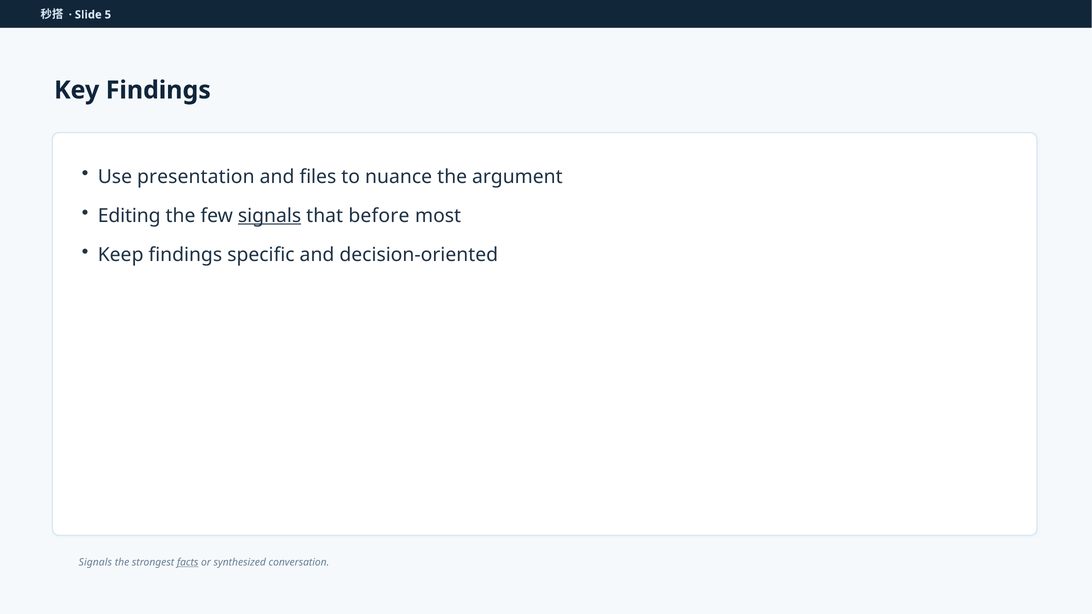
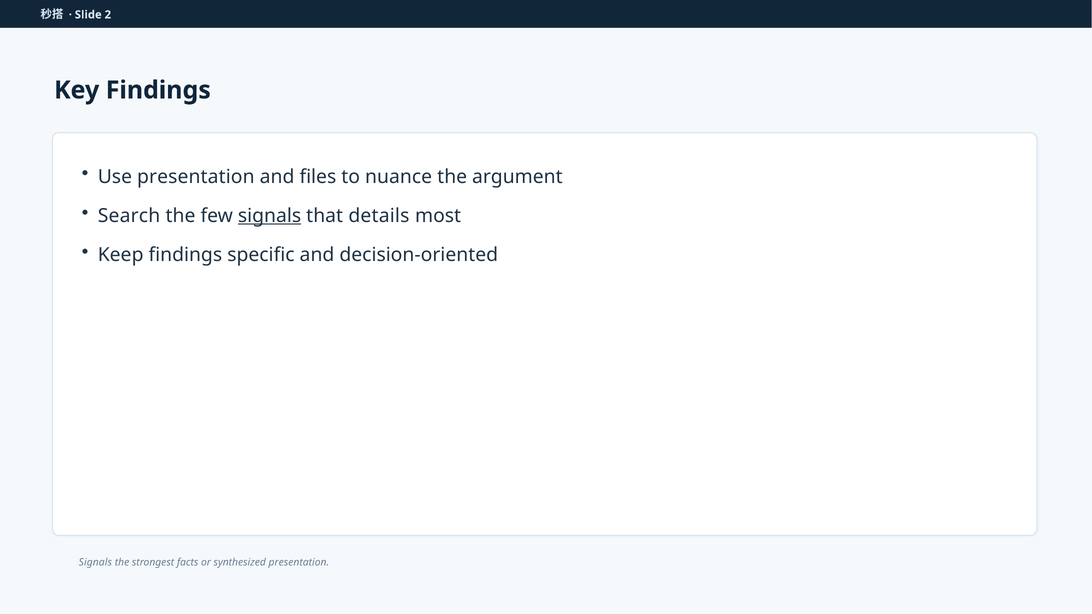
5: 5 -> 2 (108, 15)
Editing: Editing -> Search (129, 216)
before: before -> details (379, 216)
facts underline: present -> none (188, 563)
synthesized conversation: conversation -> presentation (299, 563)
